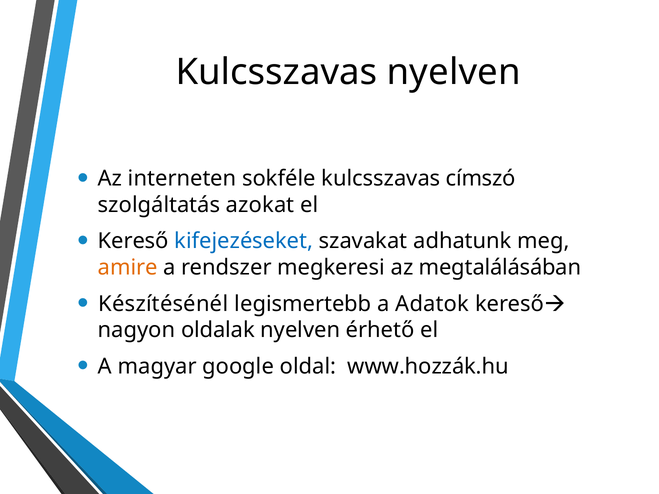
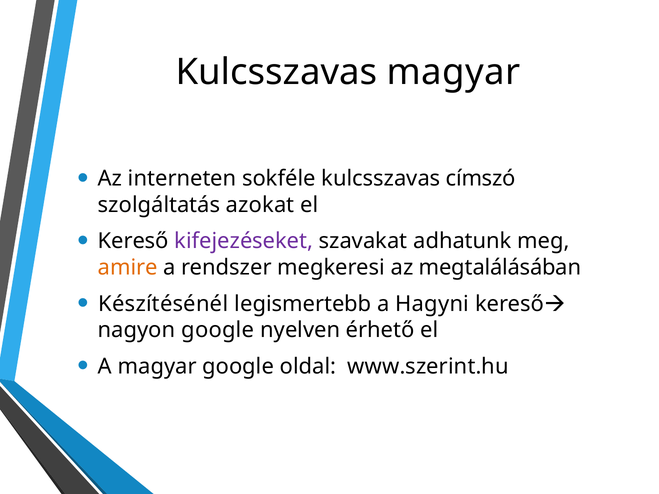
Kulcsszavas nyelven: nyelven -> magyar (454, 72)
kifejezéseket colour: blue -> purple (244, 241)
Adatok: Adatok -> Hagyni (432, 304)
nagyon oldalak: oldalak -> google (218, 330)
www.hozzák.hu: www.hozzák.hu -> www.szerint.hu (428, 367)
